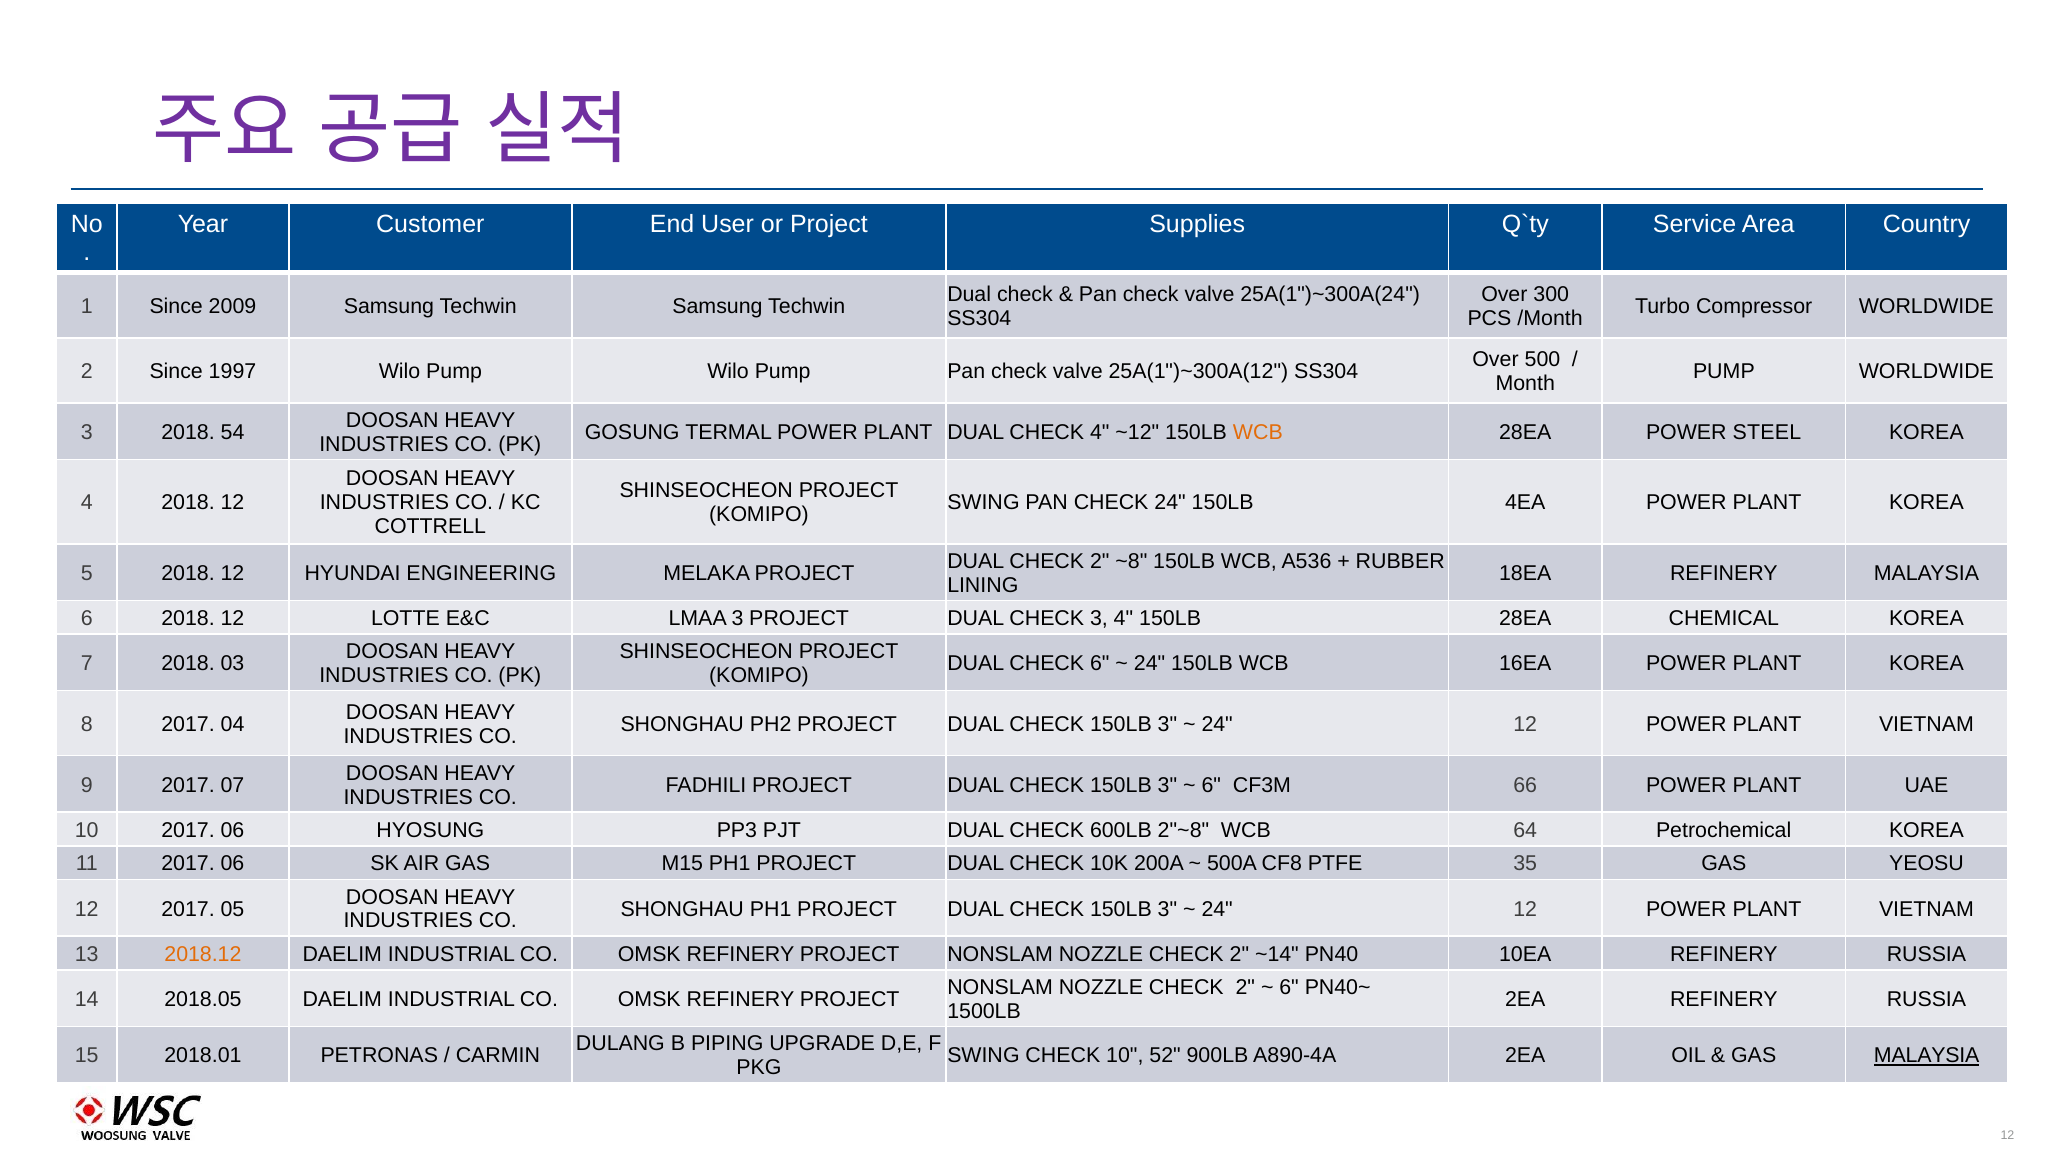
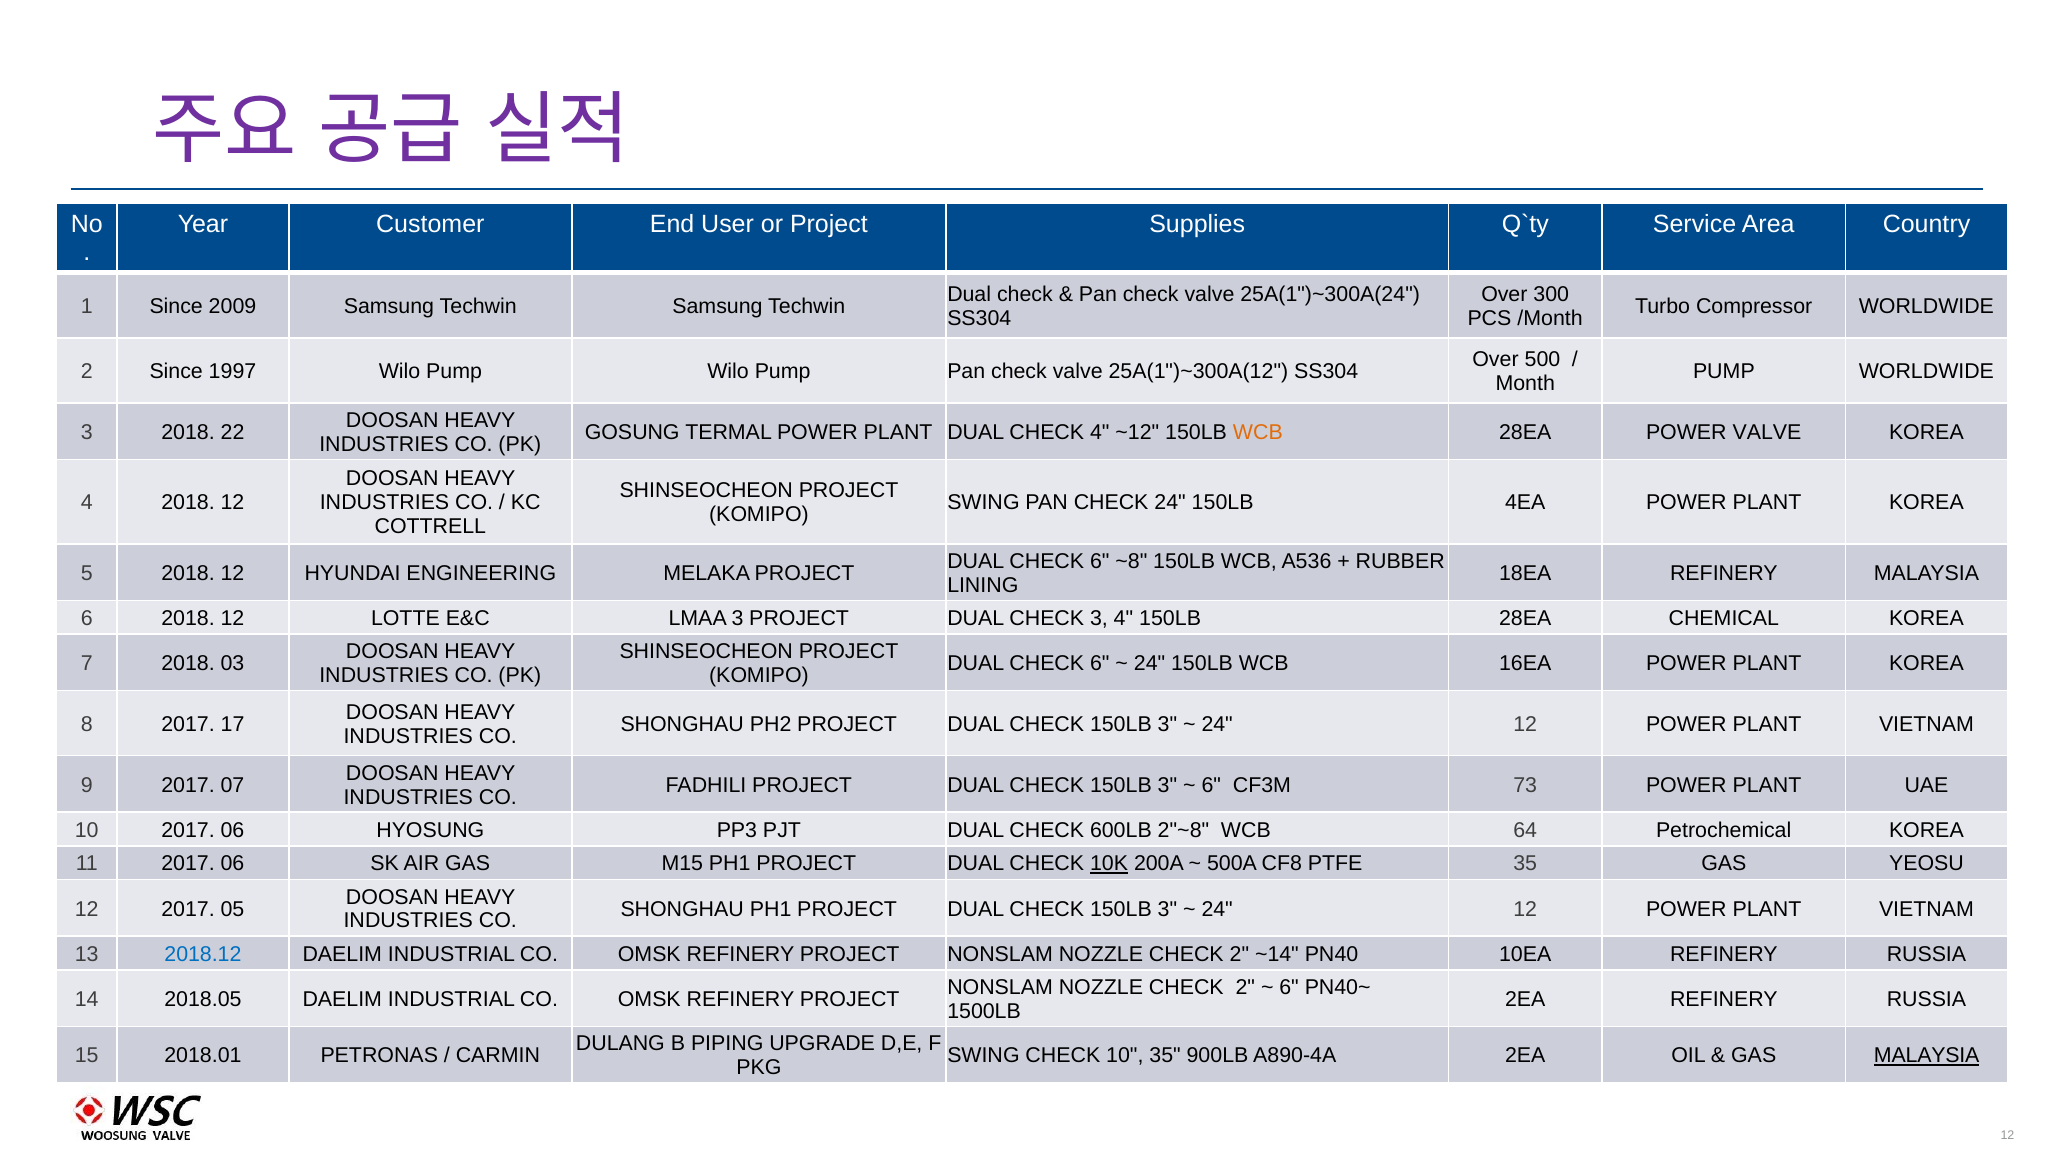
54: 54 -> 22 (233, 432)
POWER STEEL: STEEL -> VALVE (1767, 432)
2: 2 -> 6 (1100, 561)
04: 04 -> 17 (233, 724)
66: 66 -> 73 (1525, 785)
10K underline: none -> present (1109, 863)
2018.12 colour: orange -> blue (203, 954)
10 52: 52 -> 35 (1165, 1055)
